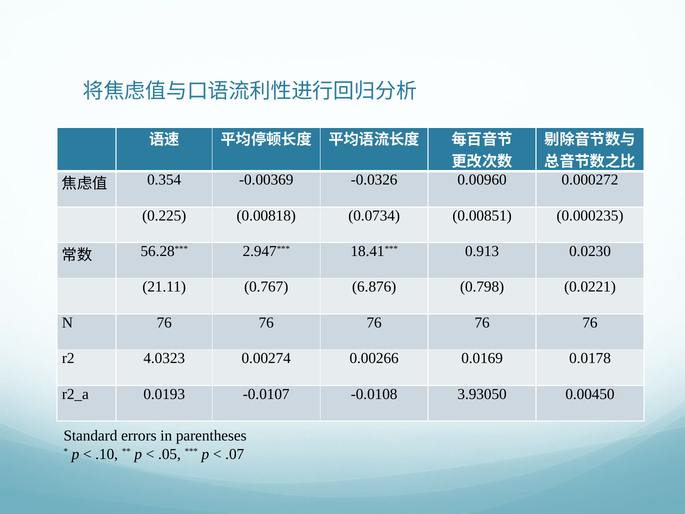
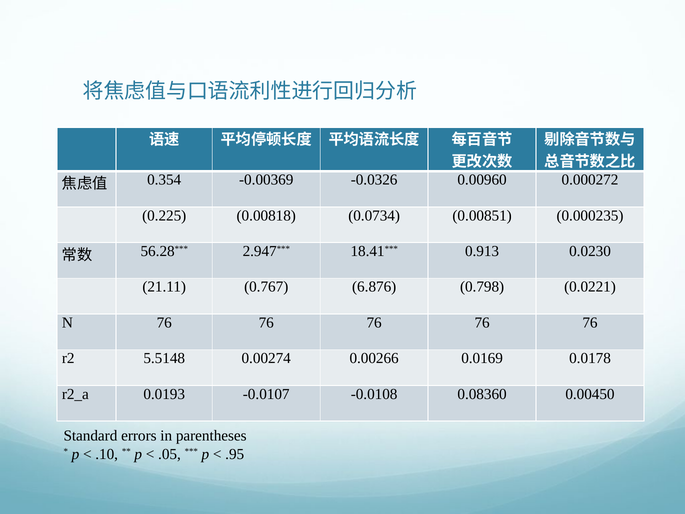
4.0323: 4.0323 -> 5.5148 (164, 358)
3.93050: 3.93050 -> 0.08360 (482, 394)
.07: .07 -> .95 (235, 454)
